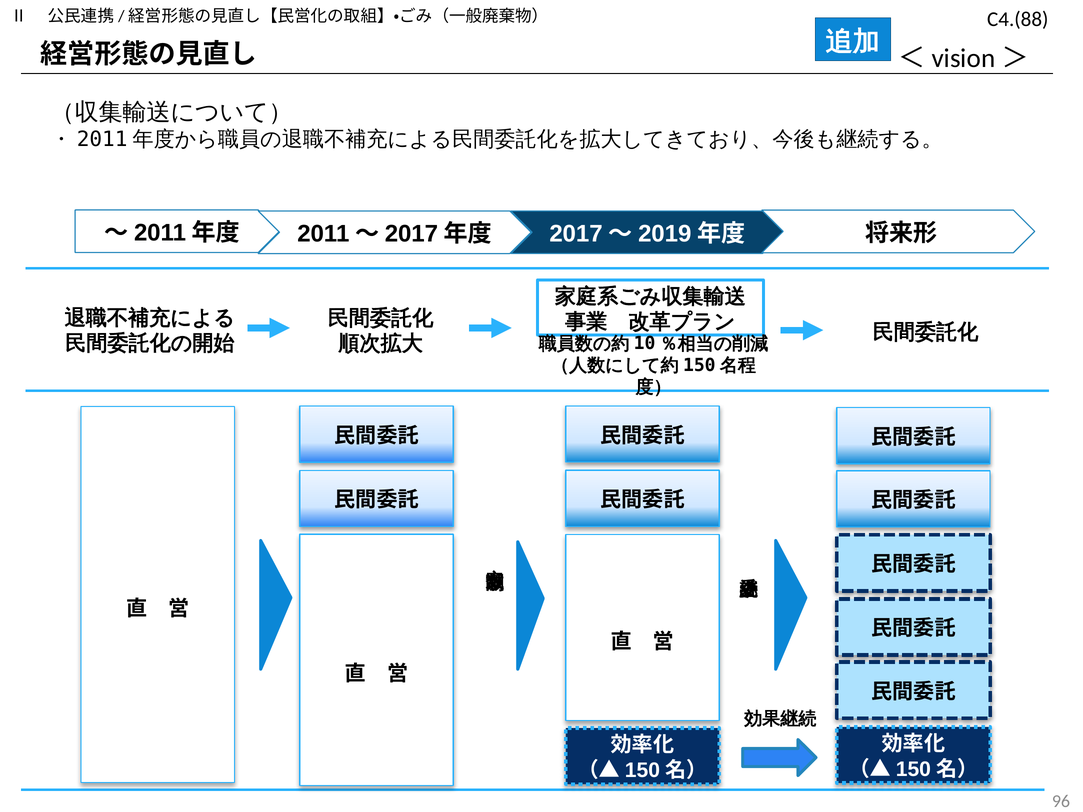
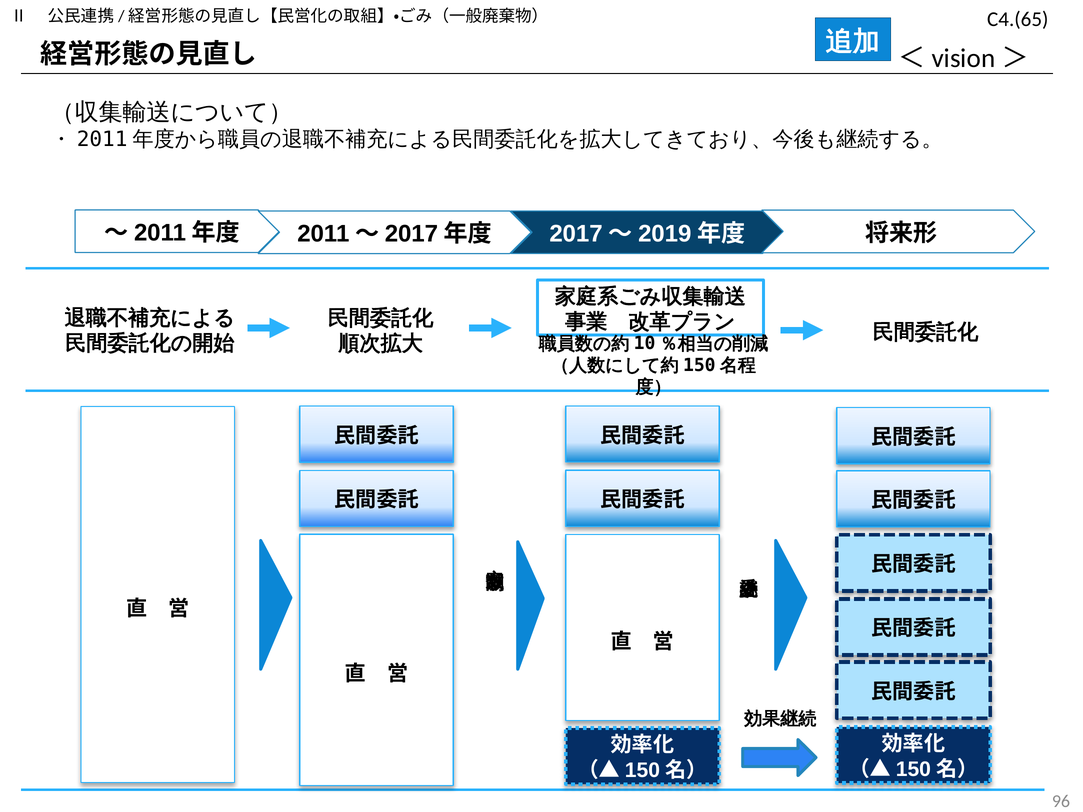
C4.(88: C4.(88 -> C4.(65 (1018, 19)
